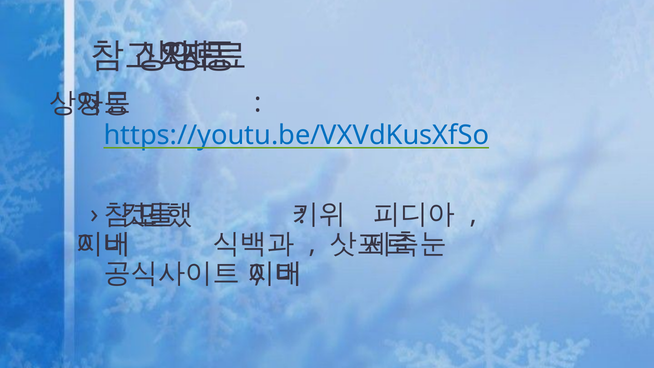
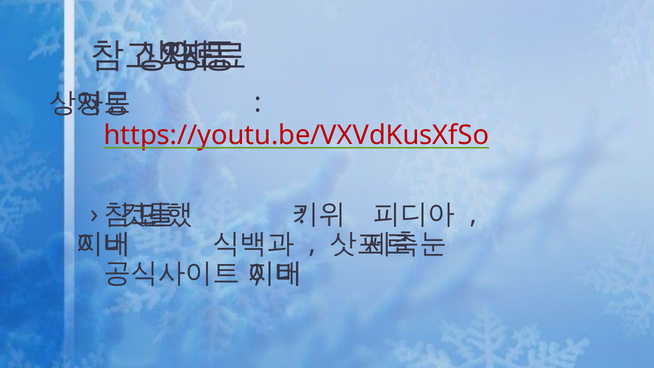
https://youtu.be/VXVdKusXfSo colour: blue -> red (296, 135)
